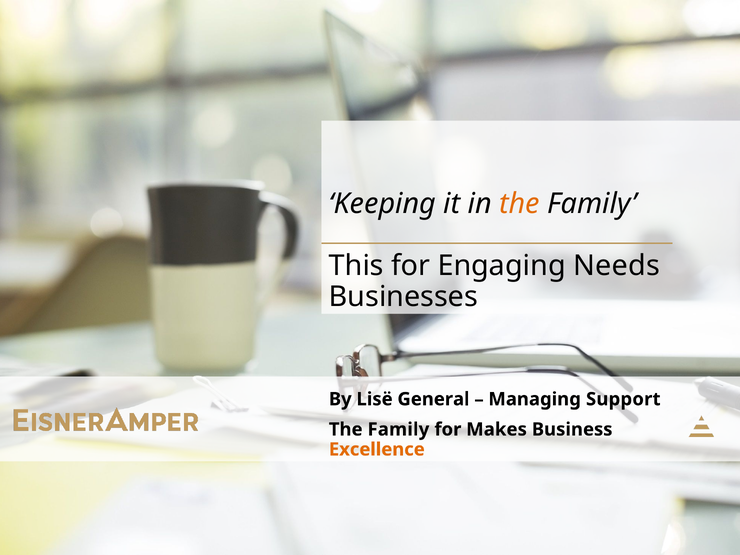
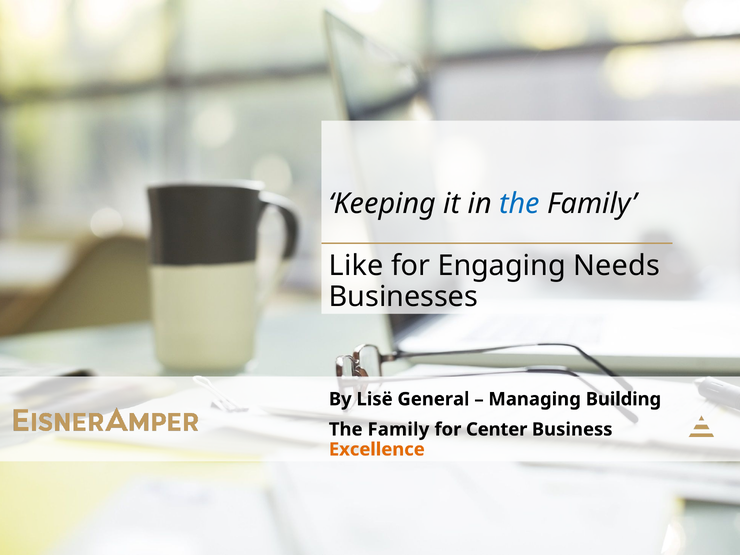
the colour: orange -> blue (519, 204)
This: This -> Like (356, 266)
Support: Support -> Building (623, 399)
Makes: Makes -> Center (497, 429)
